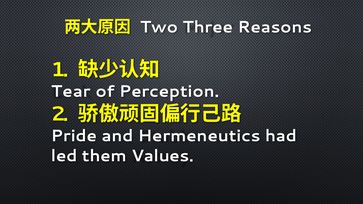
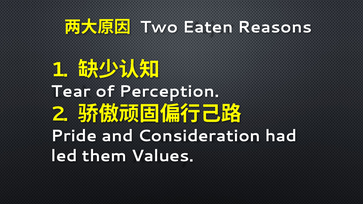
Three: Three -> Eaten (208, 27)
Hermeneutics: Hermeneutics -> Consideration (199, 136)
